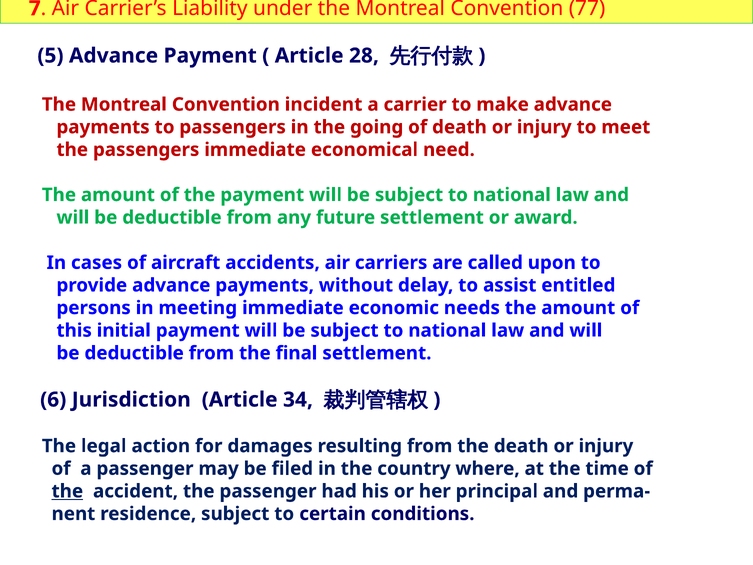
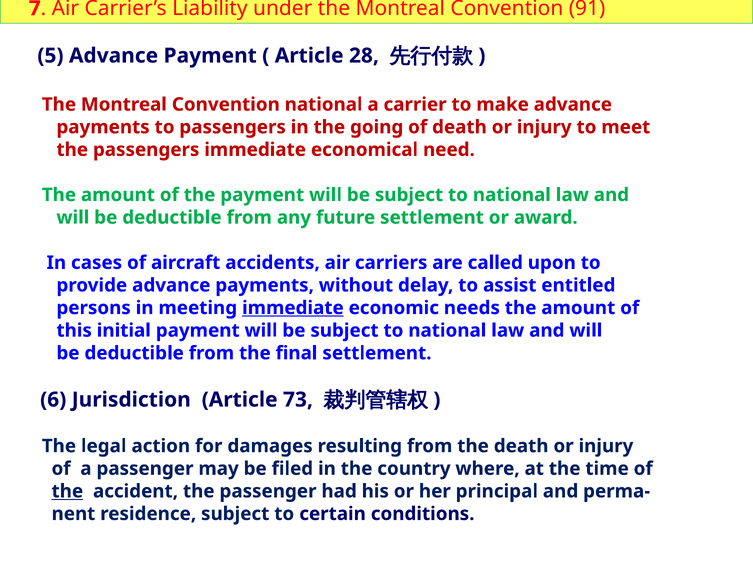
77: 77 -> 91 (587, 8)
Convention incident: incident -> national (324, 104)
immediate underline: none -> present (293, 308)
34: 34 -> 73 (298, 400)
